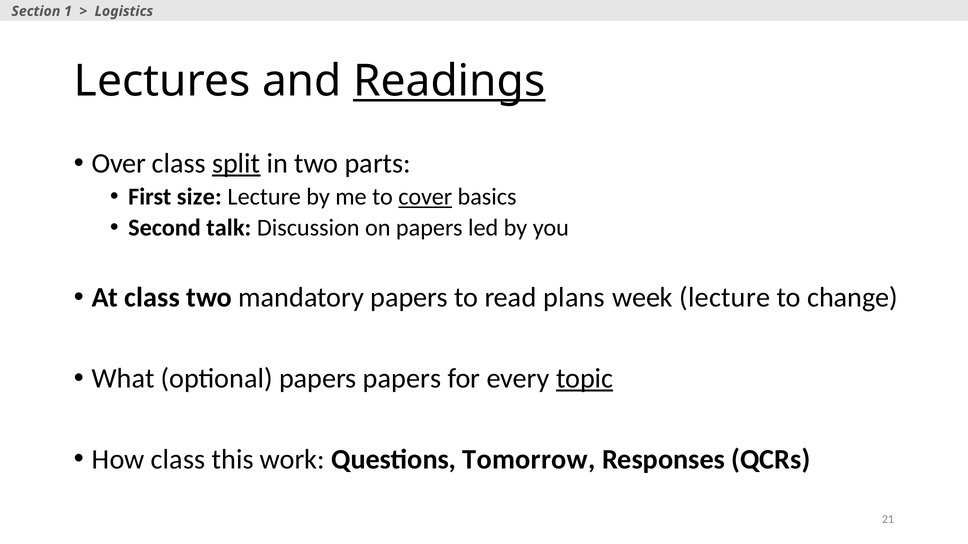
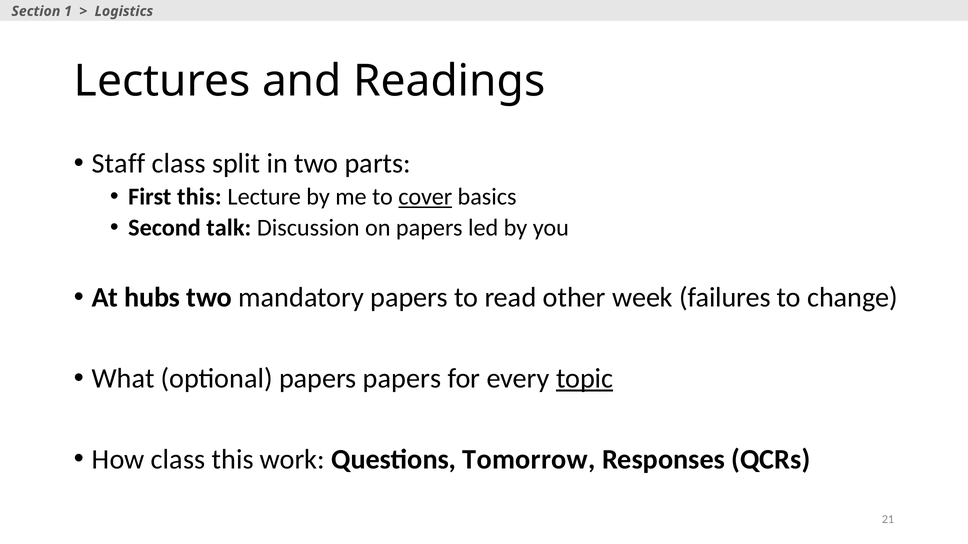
Readings underline: present -> none (449, 81)
Over: Over -> Staff (119, 164)
split underline: present -> none (236, 164)
First size: size -> this (199, 197)
At class: class -> hubs (152, 298)
plans: plans -> other (574, 298)
week lecture: lecture -> failures (725, 298)
